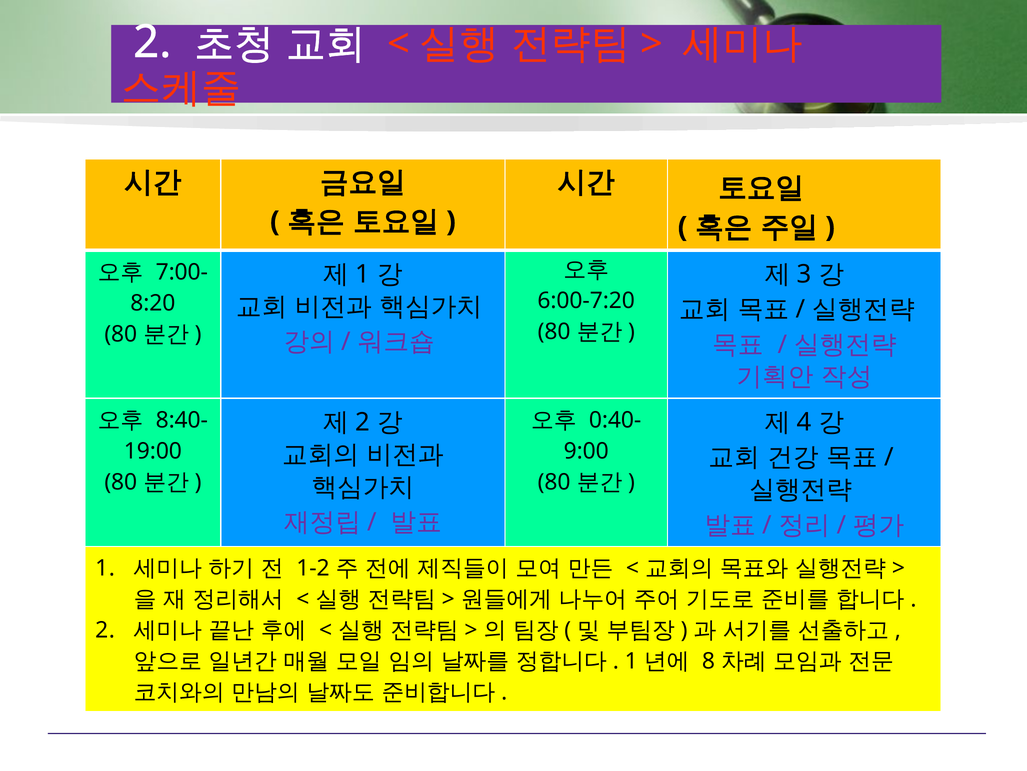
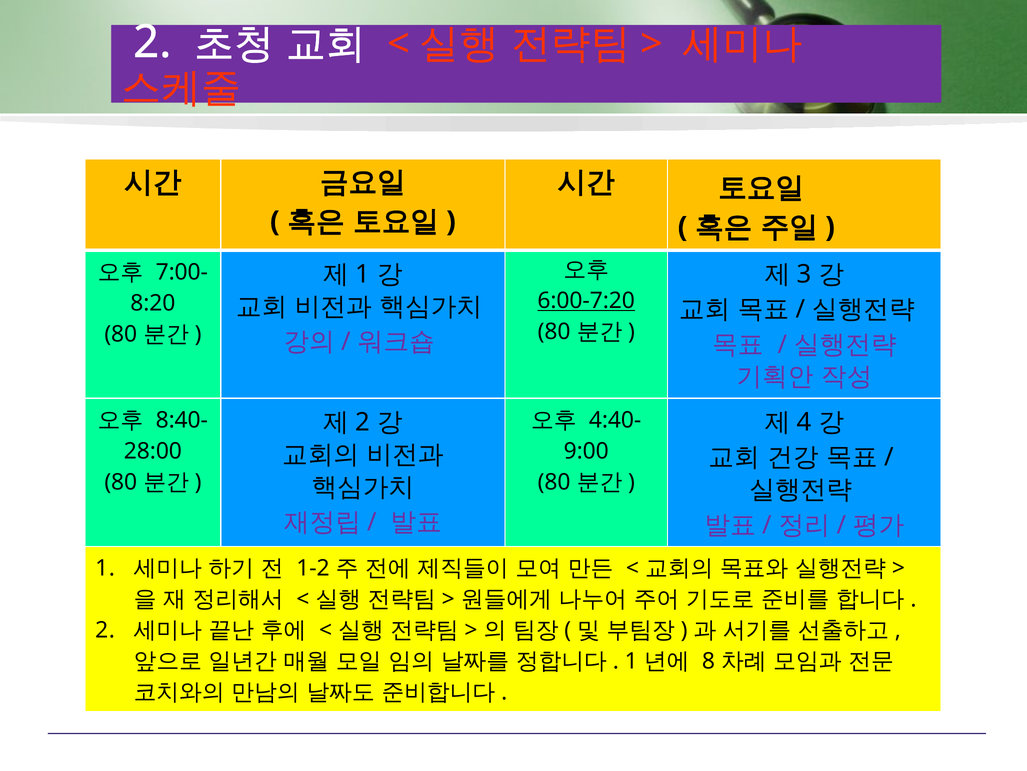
6:00-7:20 underline: none -> present (586, 300)
0:40-: 0:40- -> 4:40- (615, 420)
19:00: 19:00 -> 28:00 (153, 451)
